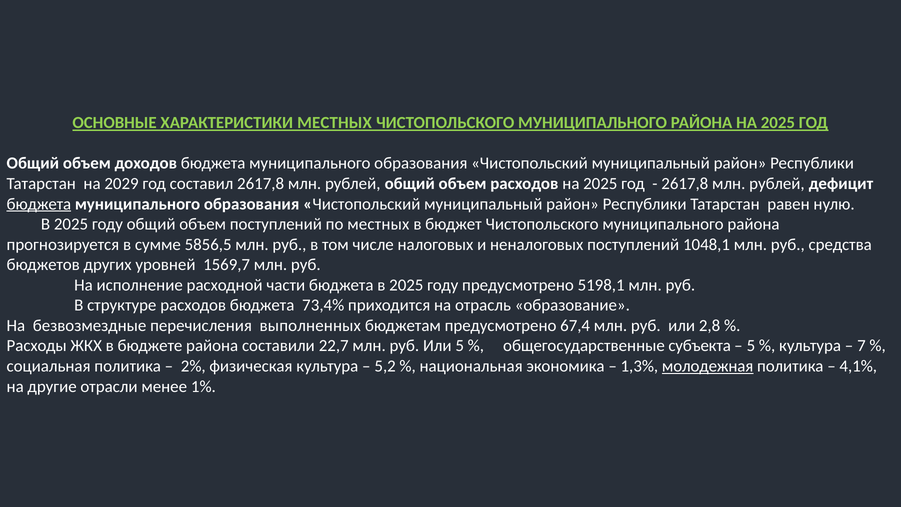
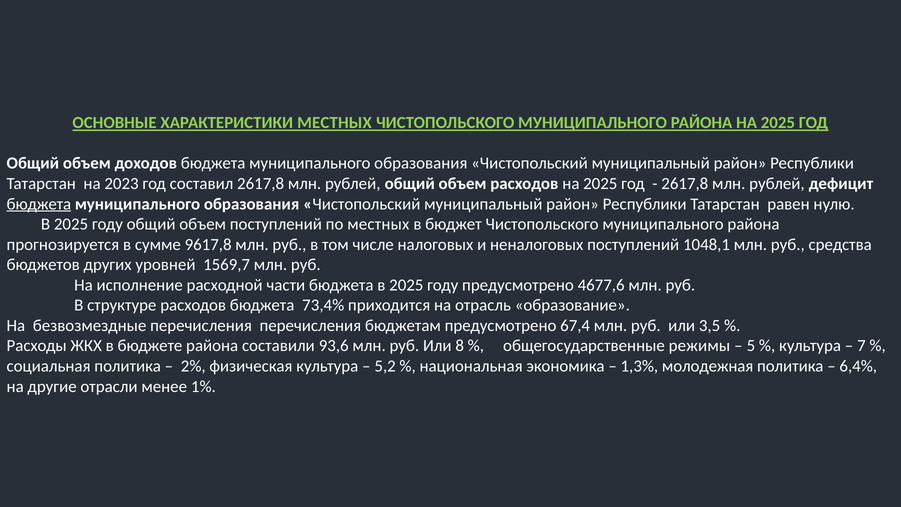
2029: 2029 -> 2023 (122, 184)
5856,5: 5856,5 -> 9617,8 (208, 244)
5198,1: 5198,1 -> 4677,6 (601, 285)
перечисления выполненных: выполненных -> перечисления (310, 326)
2,8: 2,8 -> 3,5 (710, 326)
22,7: 22,7 -> 93,6 (334, 346)
Или 5: 5 -> 8 (460, 346)
субъекта: субъекта -> режимы (699, 346)
молодежная underline: present -> none (708, 366)
4,1%: 4,1% -> 6,4% (858, 366)
